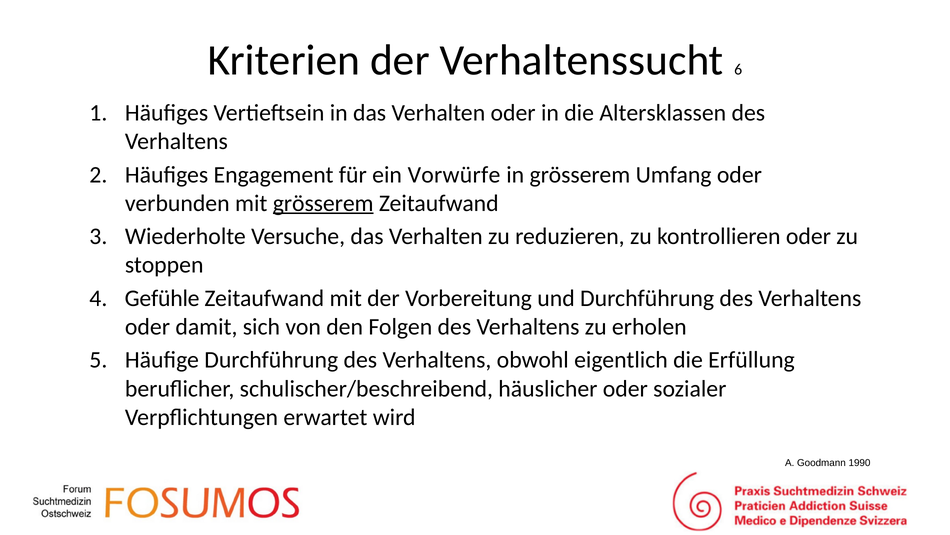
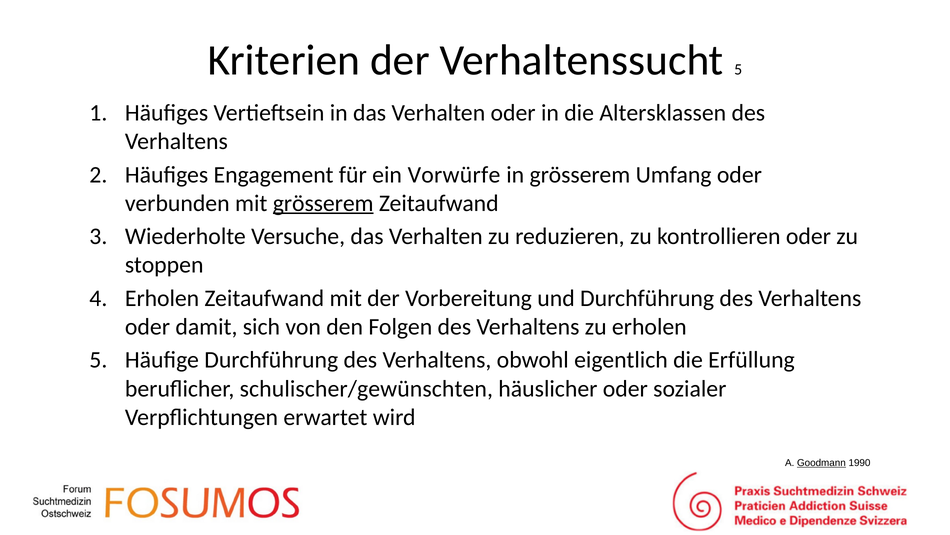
Verhaltenssucht 6: 6 -> 5 (738, 70)
Gefühle: Gefühle -> Erholen (162, 298)
schulischer/beschreibend: schulischer/beschreibend -> schulischer/gewünschten (366, 388)
Goodmann underline: none -> present (821, 462)
